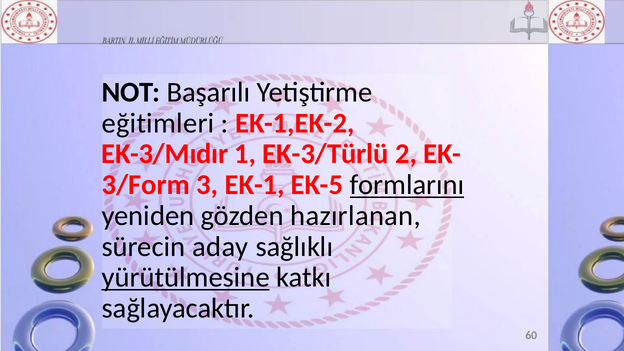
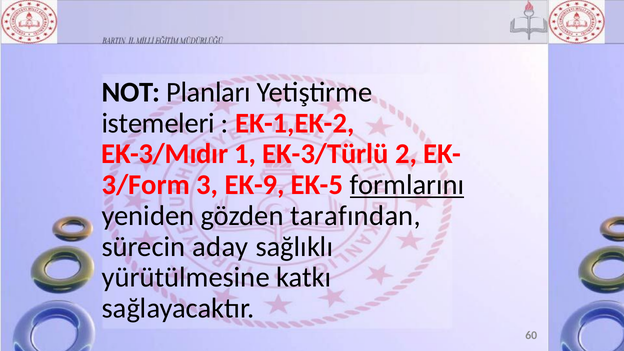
Başarılı: Başarılı -> Planları (209, 92)
eğitimleri: eğitimleri -> istemeleri (158, 123)
EK-1: EK-1 -> EK-9 (255, 185)
hazırlanan: hazırlanan -> tarafından (355, 216)
yürütülmesine underline: present -> none (186, 277)
